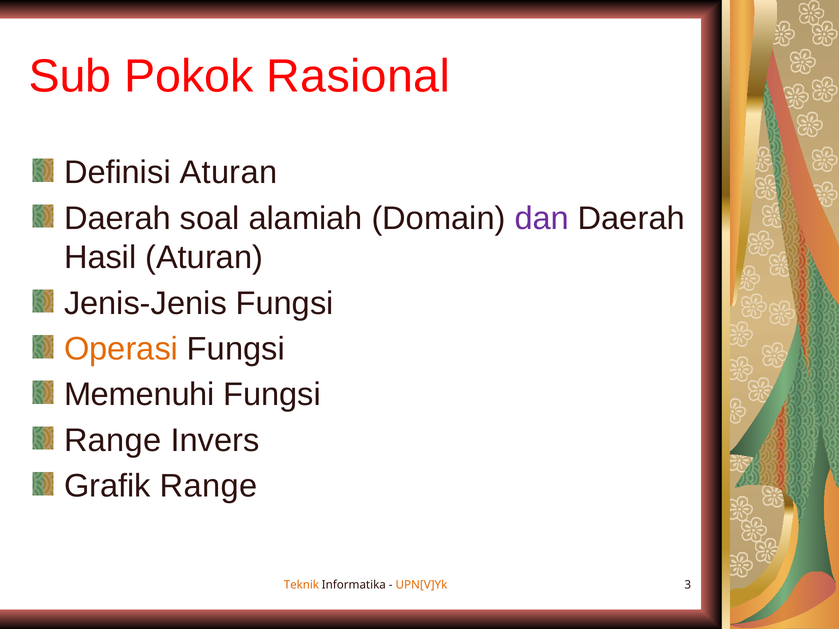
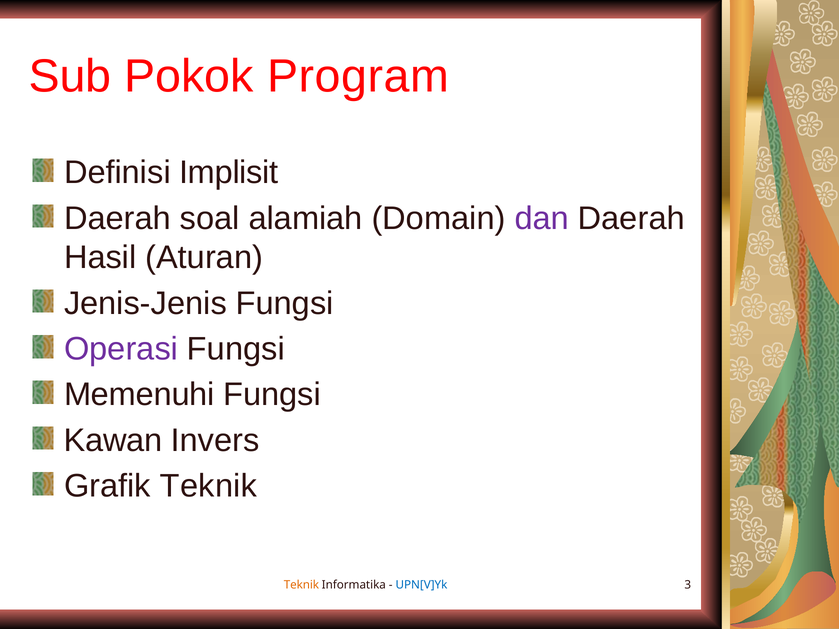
Rasional: Rasional -> Program (358, 77)
Definisi Aturan: Aturan -> Implisit (229, 173)
Operasi colour: orange -> purple (121, 349)
Range: Range -> Kawan (113, 441)
Grafik Range: Range -> Teknik (209, 486)
UPN[V]Yk colour: orange -> blue (421, 585)
